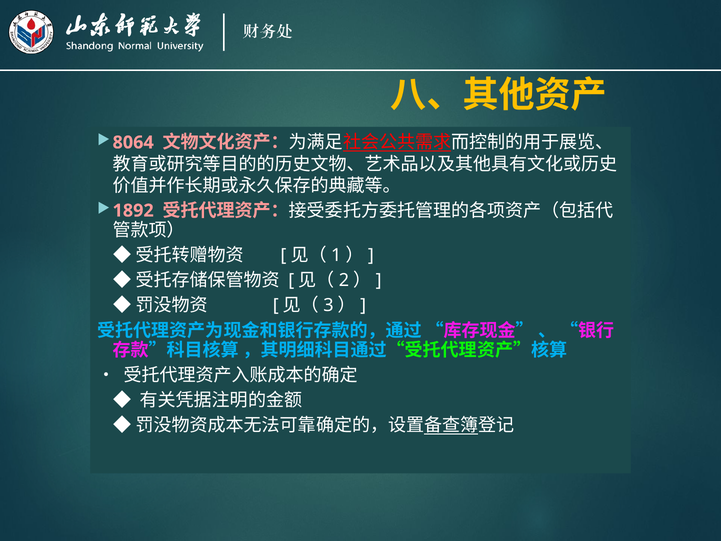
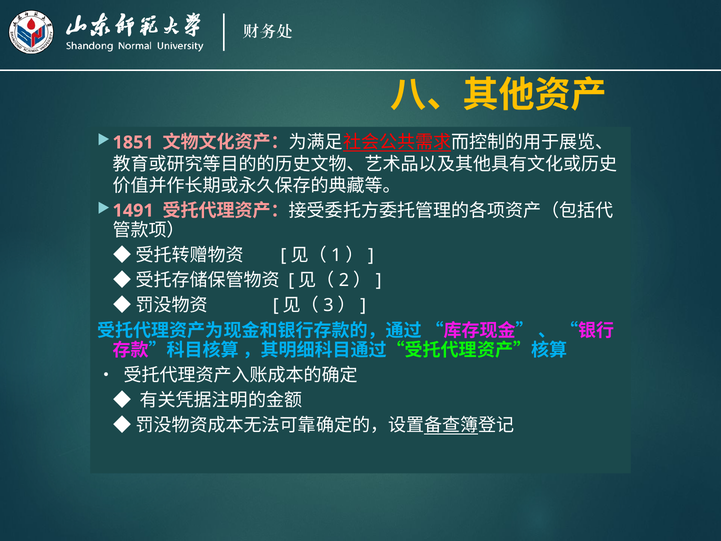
8064: 8064 -> 1851 (133, 142)
1892: 1892 -> 1491 (133, 211)
